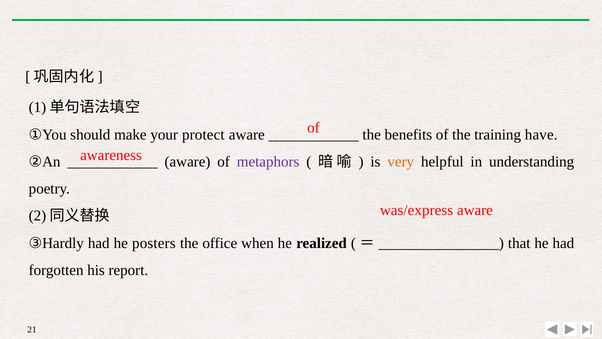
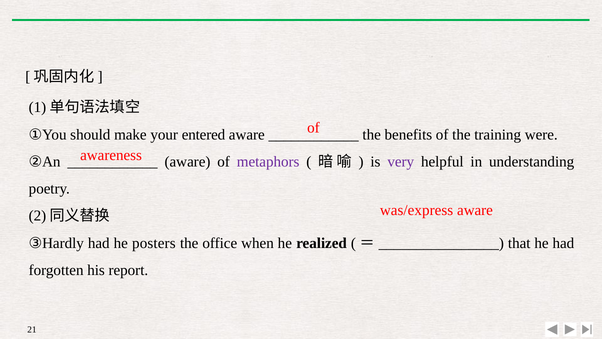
protect: protect -> entered (203, 134)
have: have -> were (541, 134)
very colour: orange -> purple (401, 162)
